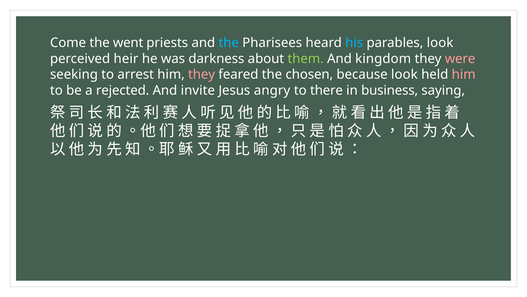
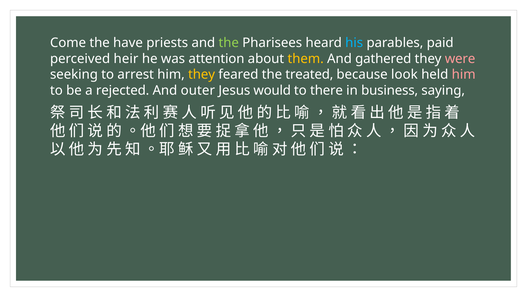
went: went -> have (128, 43)
the colour: light blue -> light green (229, 43)
parables look: look -> paid (440, 43)
darkness: darkness -> attention (216, 59)
them colour: light green -> yellow (306, 59)
kingdom: kingdom -> gathered (383, 59)
they colour: pink -> yellow (202, 74)
chosen: chosen -> treated (309, 74)
invite: invite -> outer (198, 90)
angry: angry -> would (272, 90)
